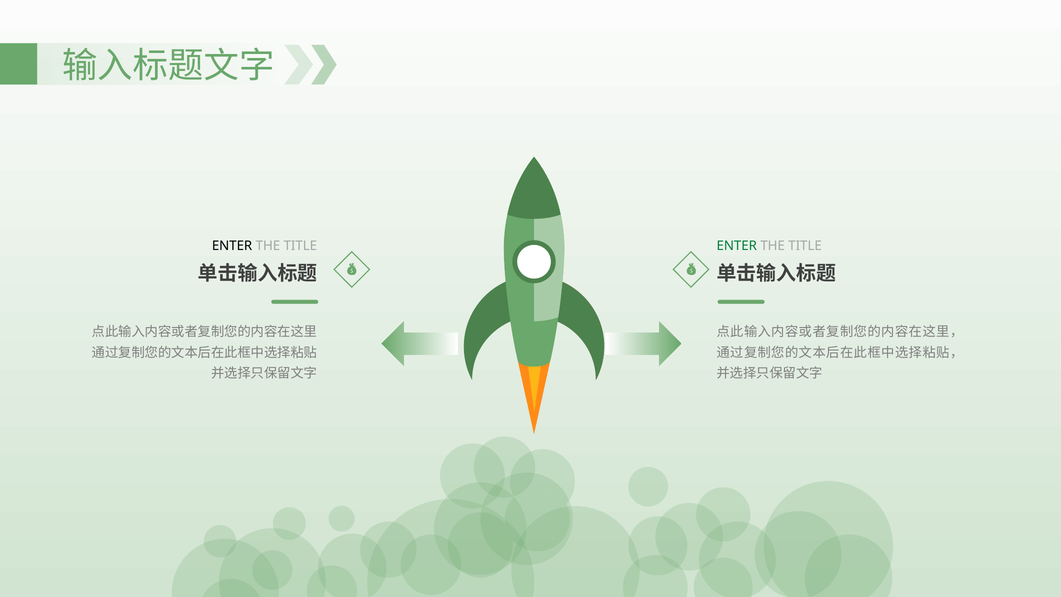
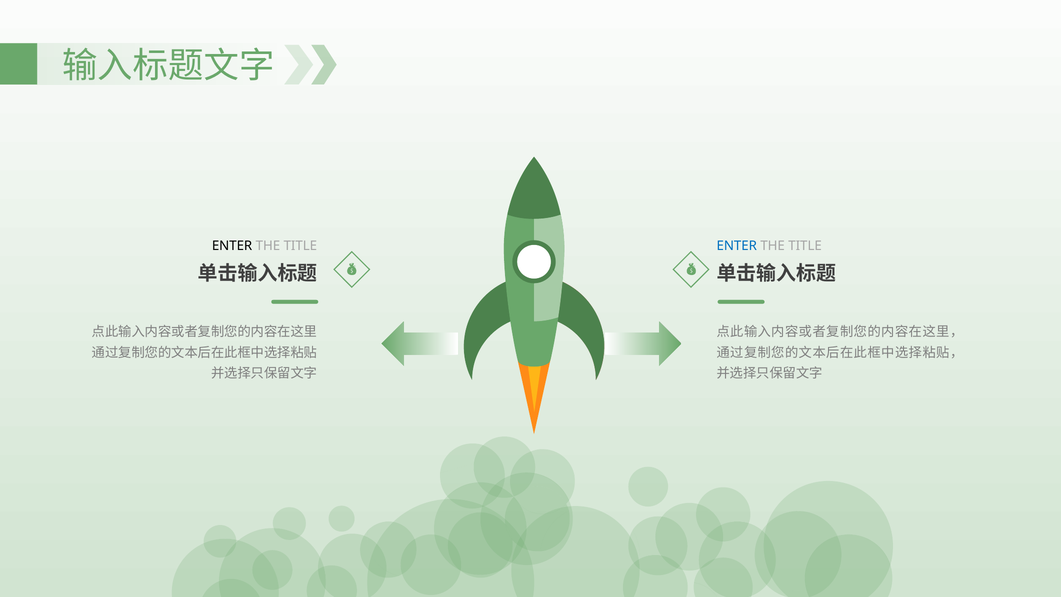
ENTER colour: green -> blue (737, 246)
